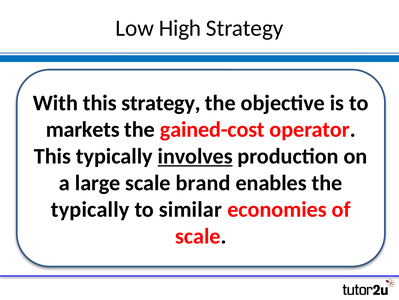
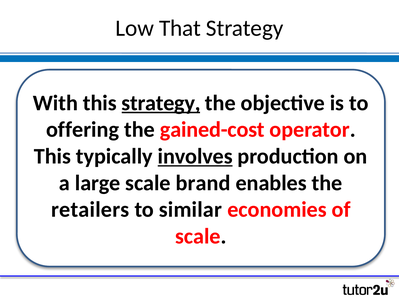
High: High -> That (180, 28)
strategy underline: none -> present (161, 103)
markets: markets -> offering (83, 129)
typically: typically -> retailers (90, 209)
